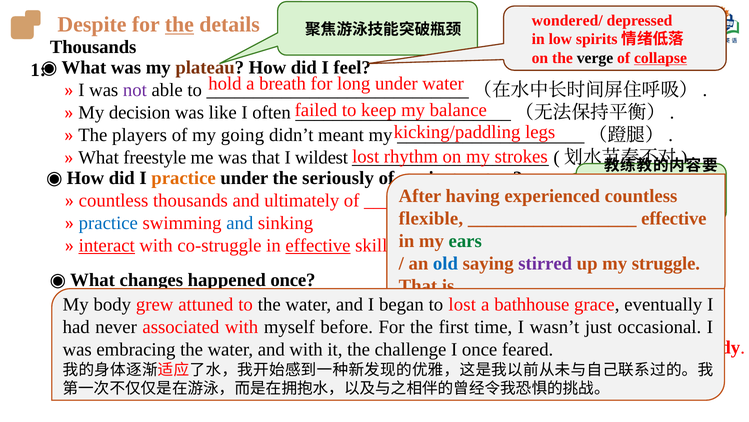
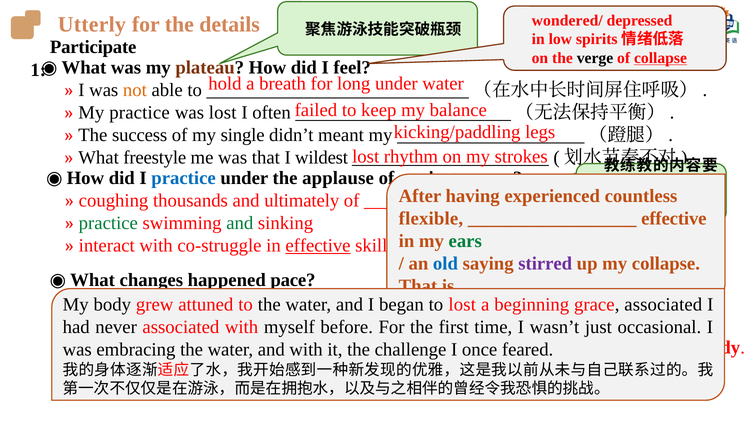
Despite: Despite -> Utterly (92, 24)
the underline: present -> none (179, 24)
Thousands: Thousands -> Participate (93, 47)
not colour: purple -> orange (135, 90)
My decision: decision -> practice (140, 112)
was like: like -> lost (223, 112)
players: players -> success (140, 135)
going: going -> single (243, 135)
practice colour: orange -> blue (184, 178)
seriously: seriously -> applause (338, 178)
countless: countless -> coughing (114, 200)
practice colour: blue -> green (108, 223)
and colour: blue -> green (240, 223)
interact underline: present -> none (107, 245)
my struggle: struggle -> collapse (666, 263)
happened once: once -> pace (293, 280)
bathhouse: bathhouse -> beginning (532, 304)
grace eventually: eventually -> associated (663, 304)
